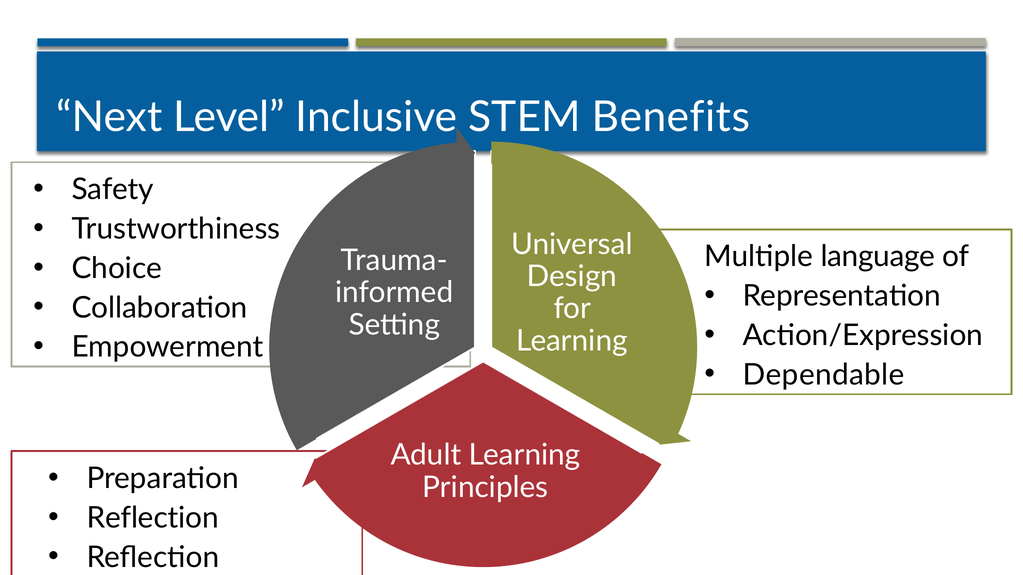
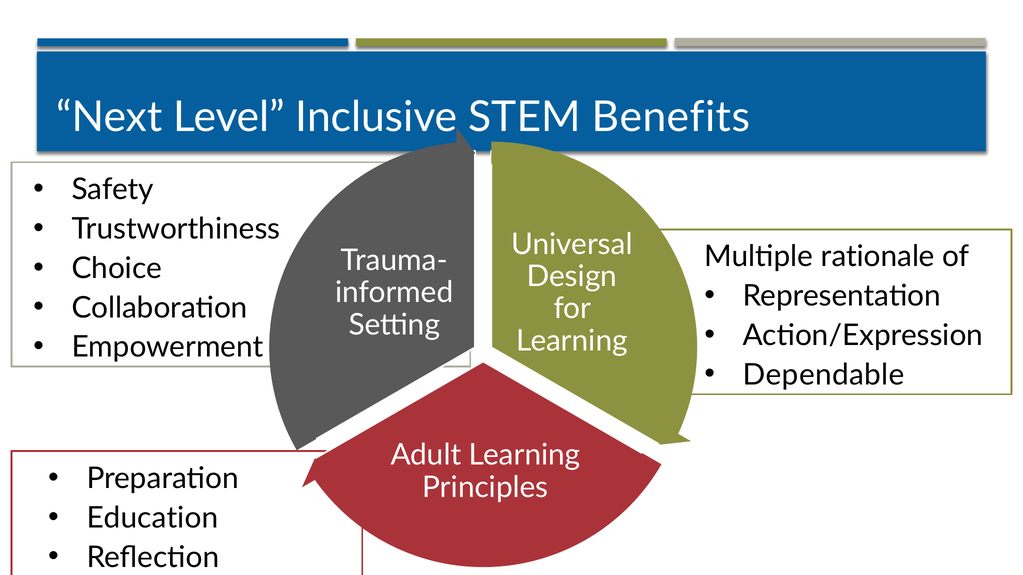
language: language -> rationale (878, 257)
Reflection: Reflection -> Education (152, 518)
